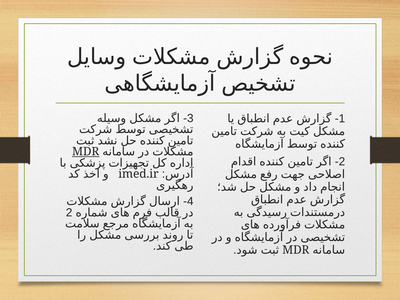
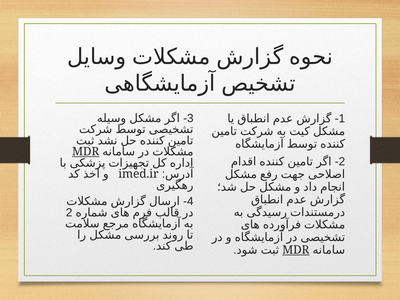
MDR underline: none -> present (296, 250)
